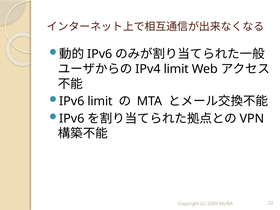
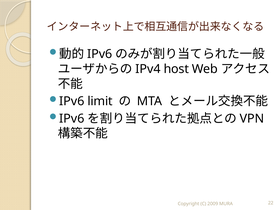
limit: limit -> host (176, 69)
